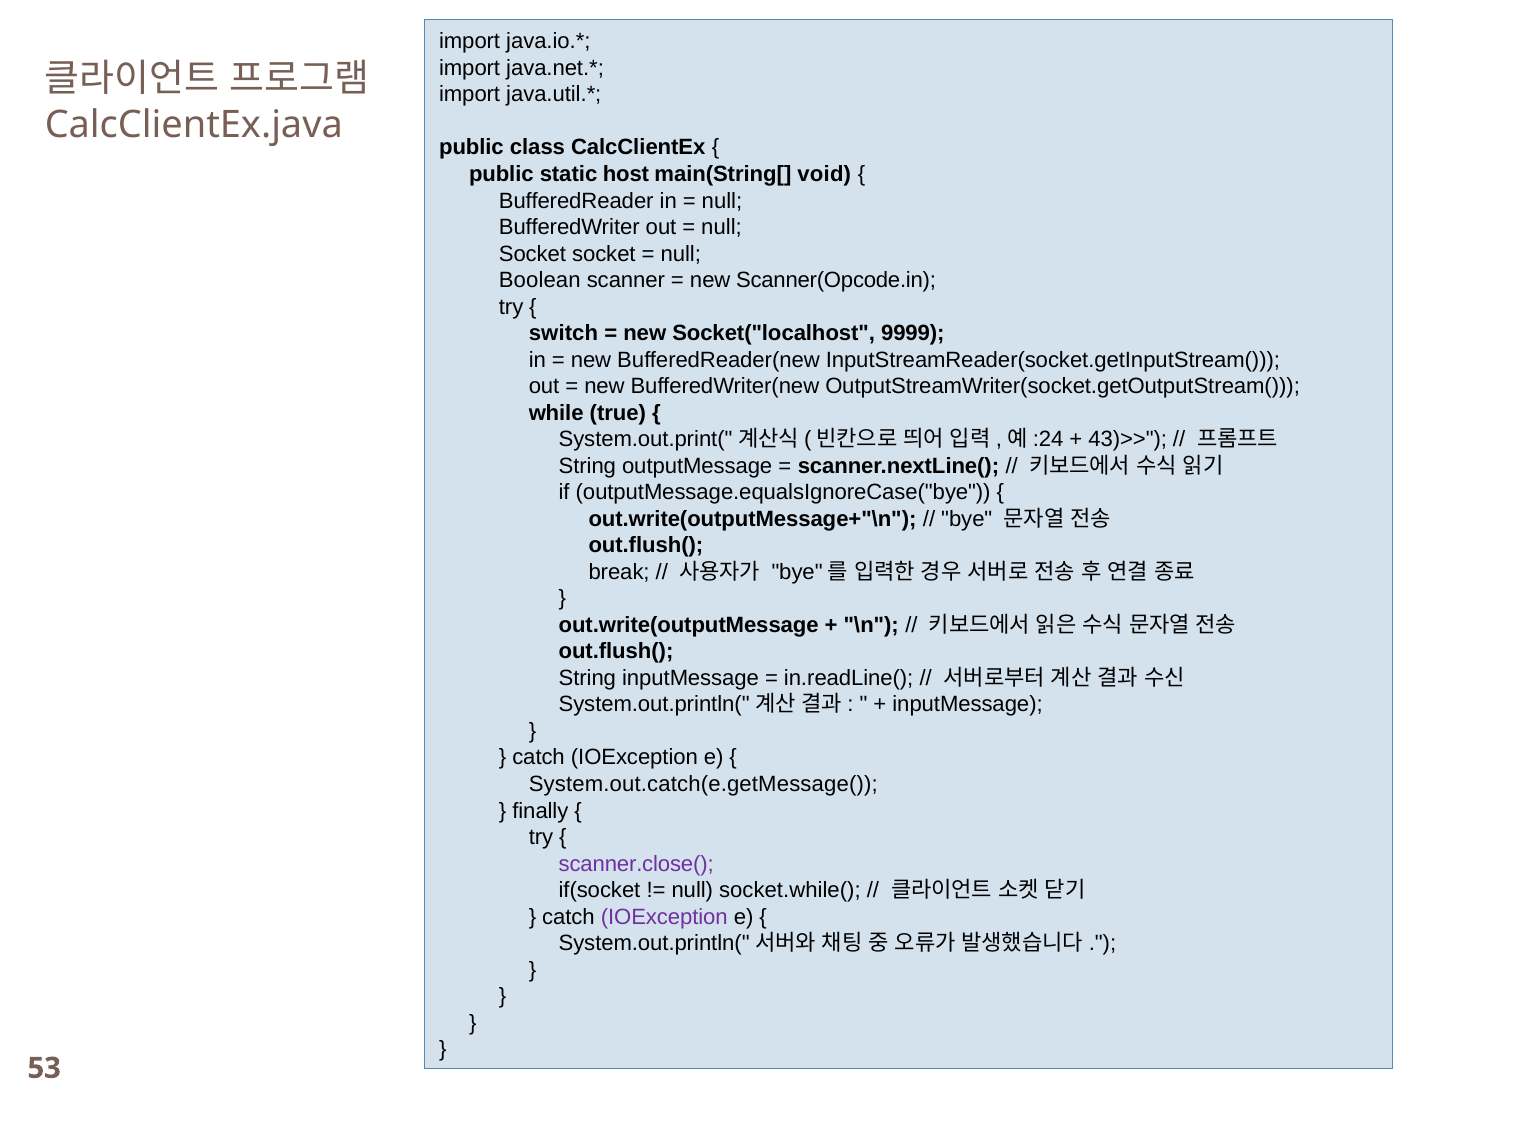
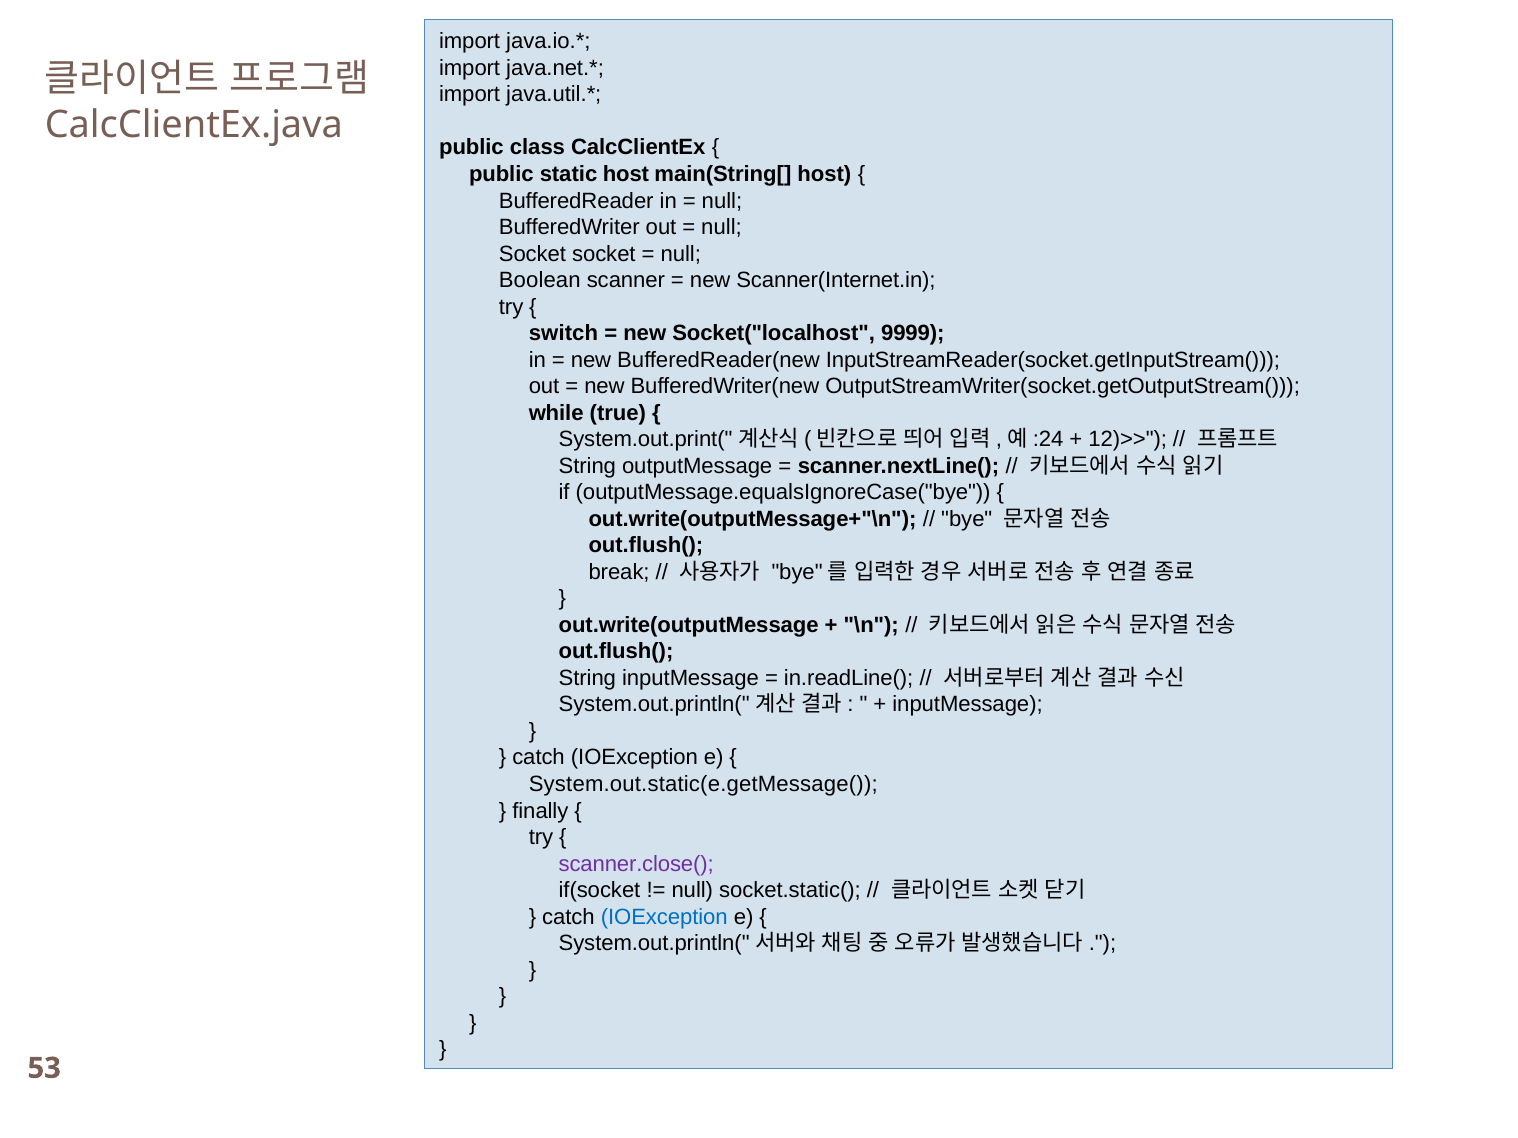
main(String[ void: void -> host (824, 174)
Scanner(Opcode.in: Scanner(Opcode.in -> Scanner(Internet.in (836, 280)
43)>>: 43)>> -> 12)>> (1128, 440)
System.out.catch(e.getMessage(: System.out.catch(e.getMessage( -> System.out.static(e.getMessage( (703, 785)
socket.while(: socket.while( -> socket.static( (790, 891)
IOException colour: purple -> blue (664, 917)
